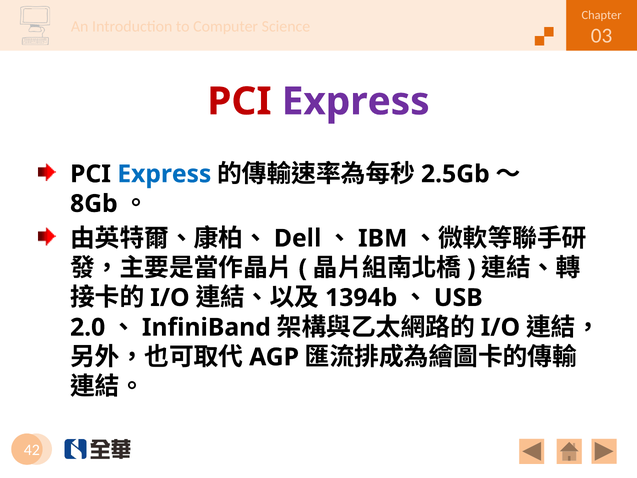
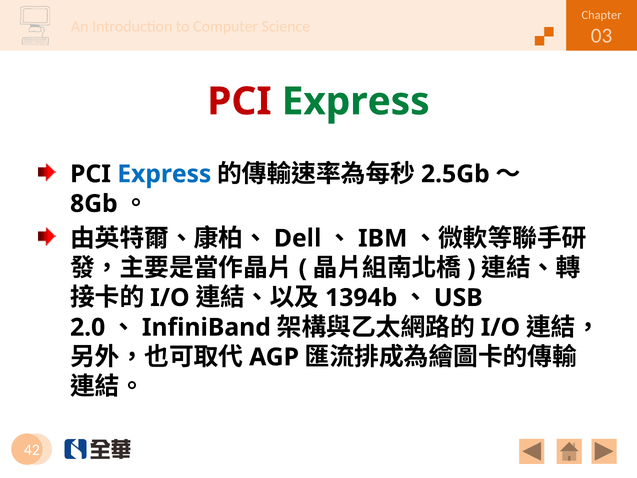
Express colour: purple -> green (356, 101)
